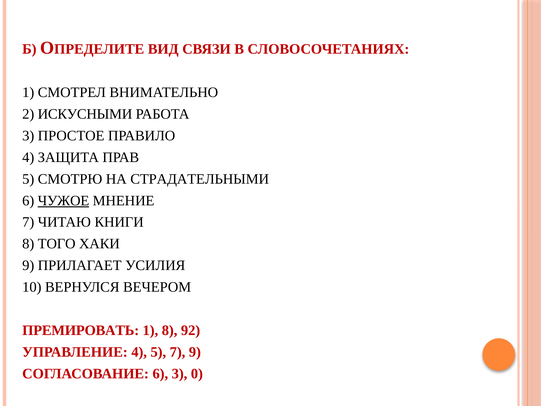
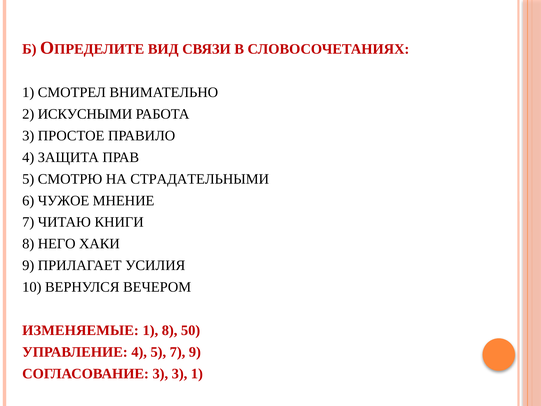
ЧУЖОЕ underline: present -> none (64, 200)
ТОГО: ТОГО -> НЕГО (57, 244)
ПРЕМИРОВАТЬ: ПРЕМИРОВАТЬ -> ИЗМЕНЯЕМЫЕ (81, 330)
92: 92 -> 50 (191, 330)
СОГЛАСОВАНИЕ 6: 6 -> 3 (160, 374)
3 0: 0 -> 1 (197, 374)
